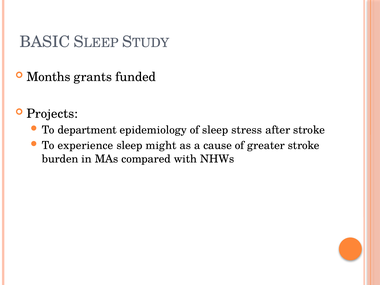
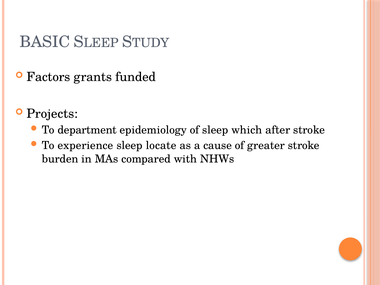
Months: Months -> Factors (48, 77)
stress: stress -> which (247, 130)
might: might -> locate (161, 146)
